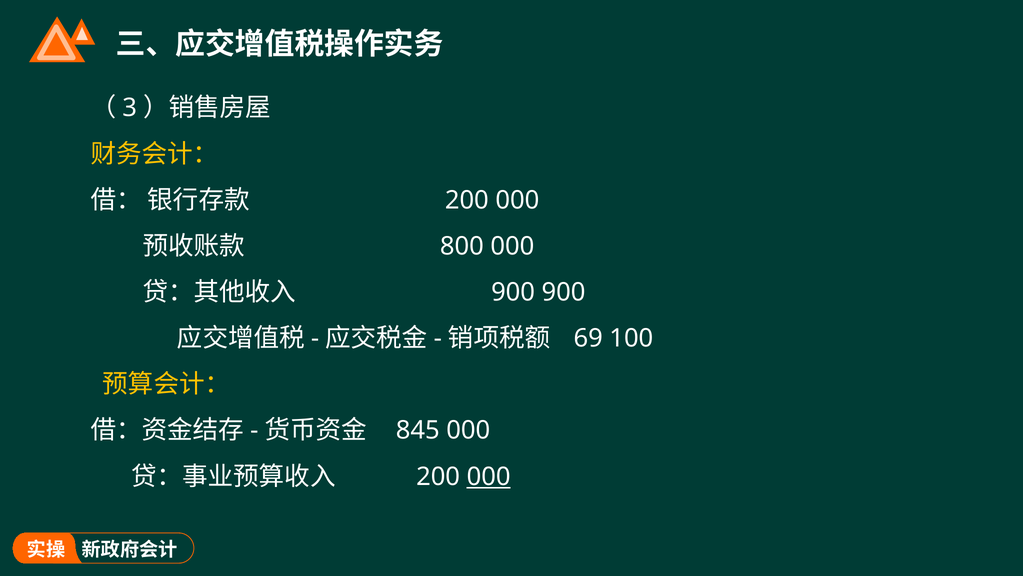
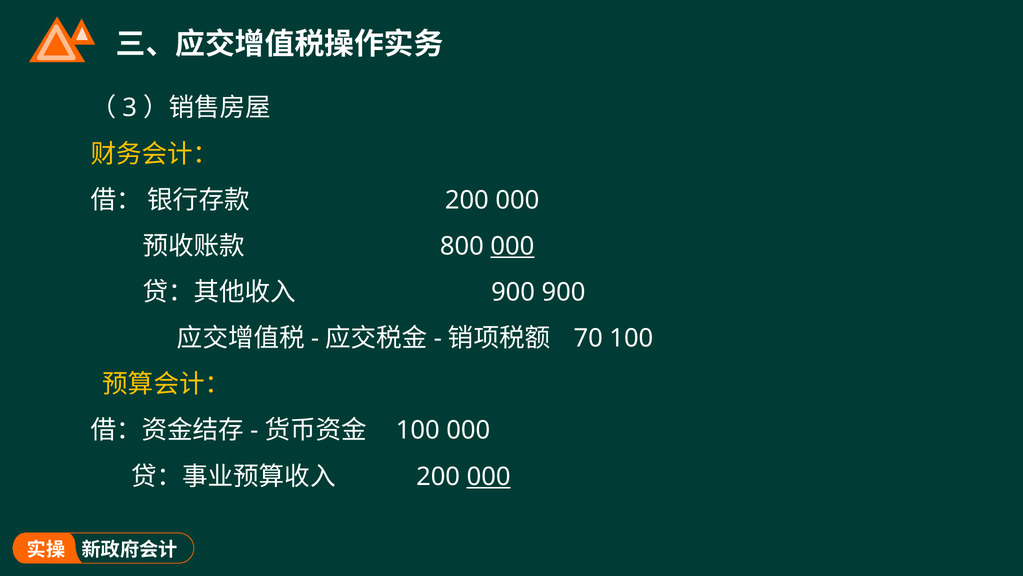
000 underline: none -> present (512, 246)
69: 69 -> 70 (588, 338)
845: 845 -> 100 (418, 430)
